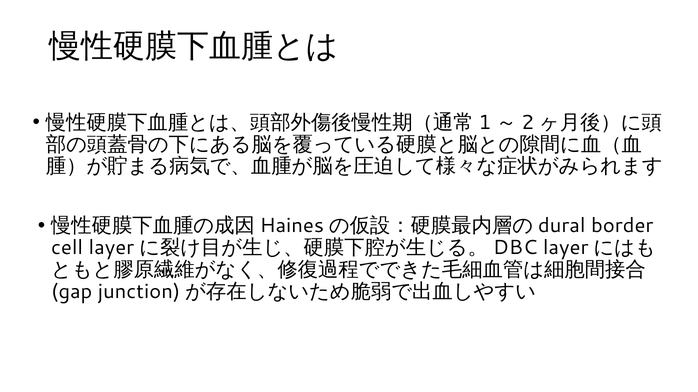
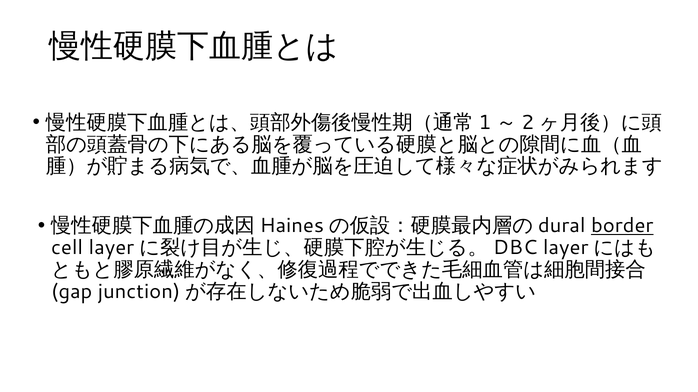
border underline: none -> present (622, 226)
